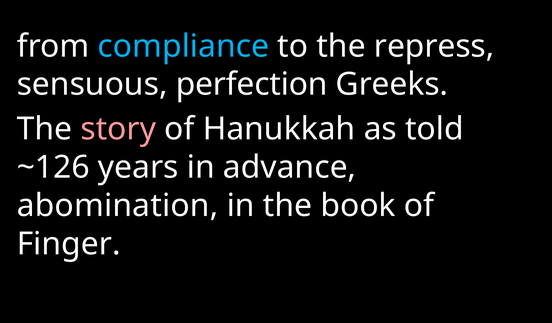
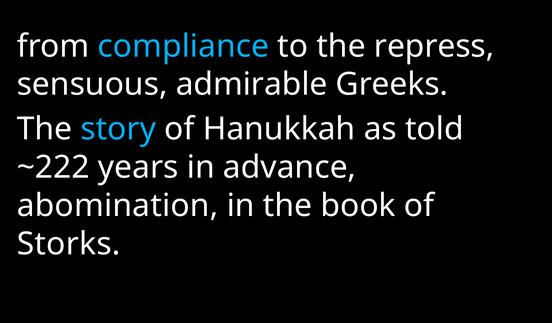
perfection: perfection -> admirable (252, 85)
story colour: pink -> light blue (118, 129)
~126: ~126 -> ~222 (53, 168)
Finger: Finger -> Storks (69, 244)
